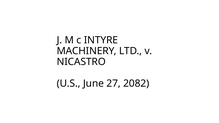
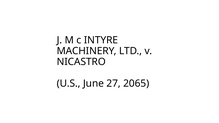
2082: 2082 -> 2065 (136, 84)
